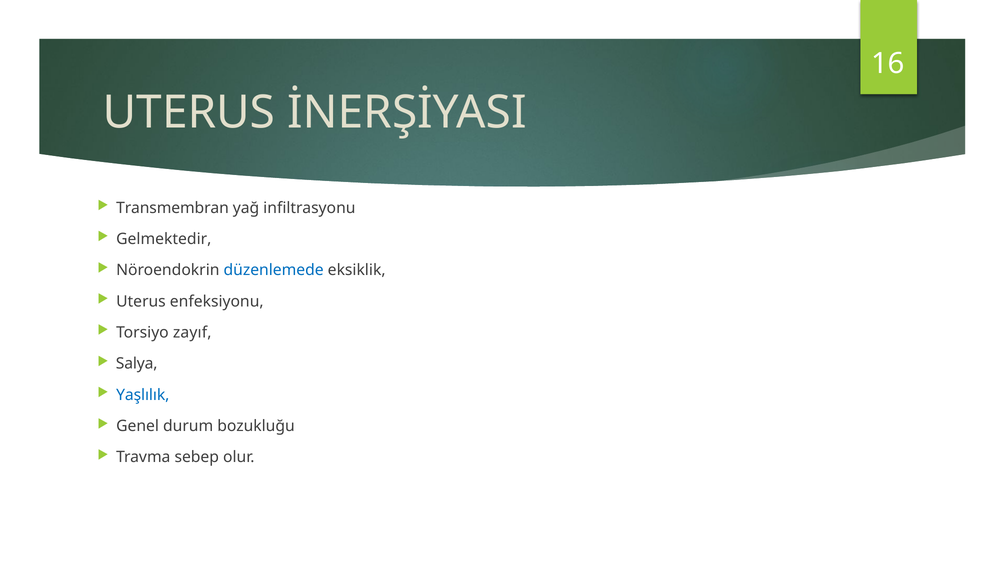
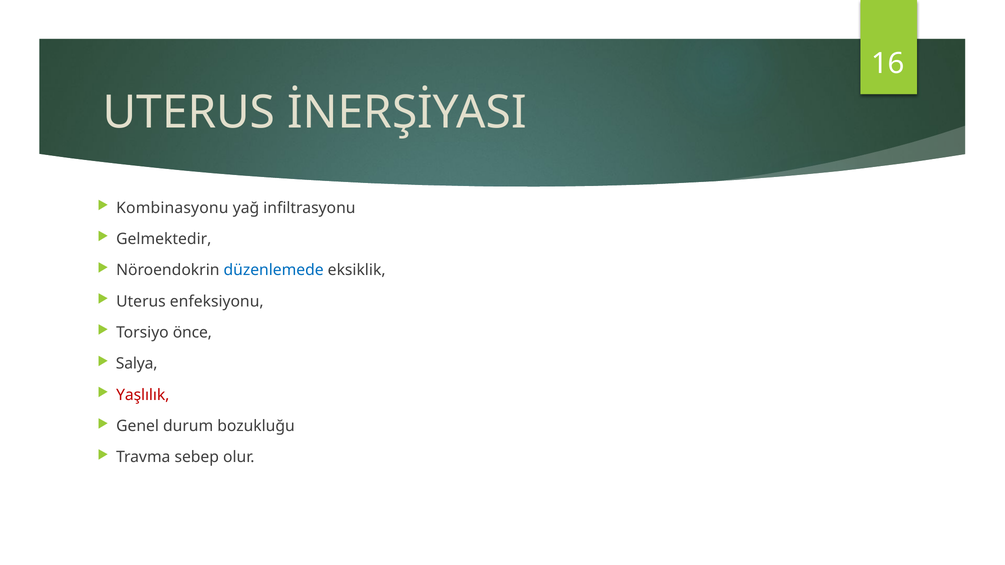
Transmembran: Transmembran -> Kombinasyonu (172, 208)
zayıf: zayıf -> önce (192, 333)
Yaşlılık colour: blue -> red (143, 395)
